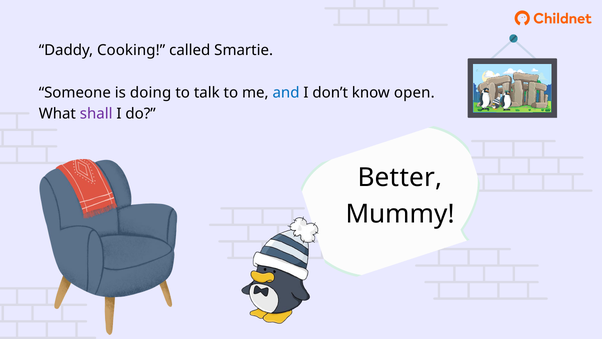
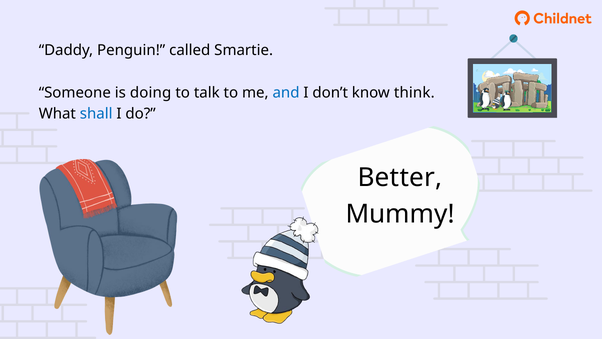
Cooking: Cooking -> Penguin (131, 50)
open: open -> think (414, 92)
shall colour: purple -> blue (96, 114)
